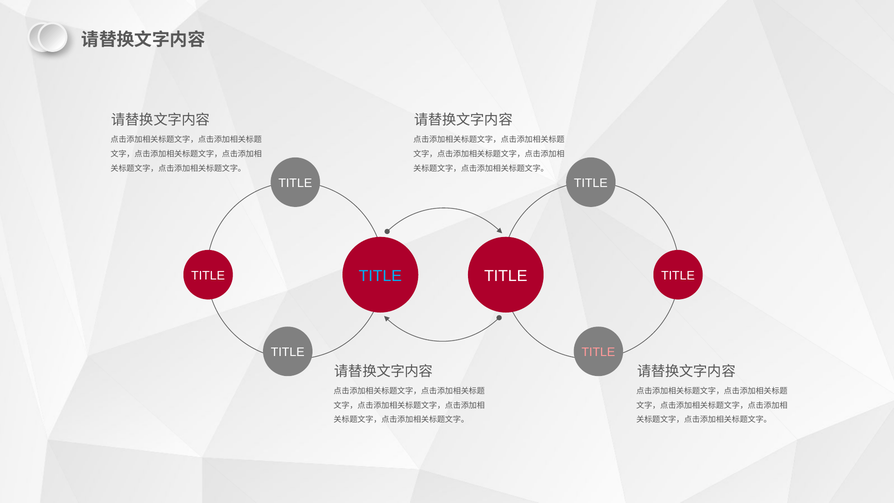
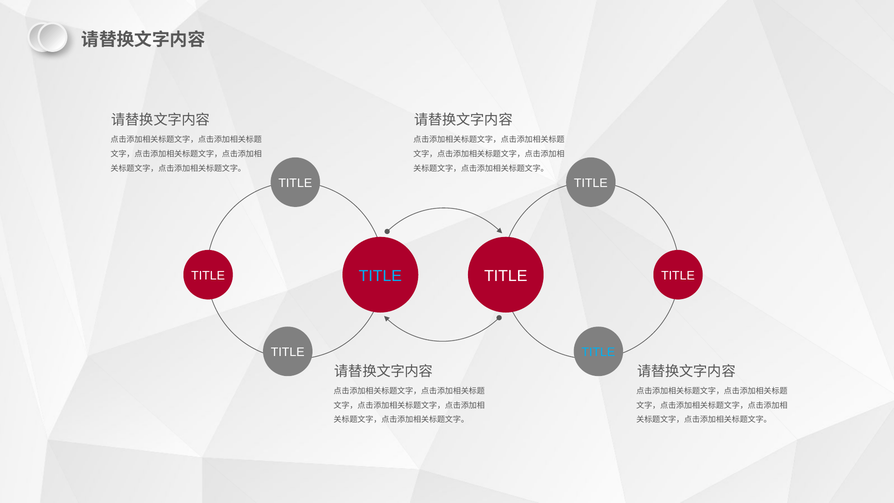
TITLE colour: pink -> light blue (598, 352)
